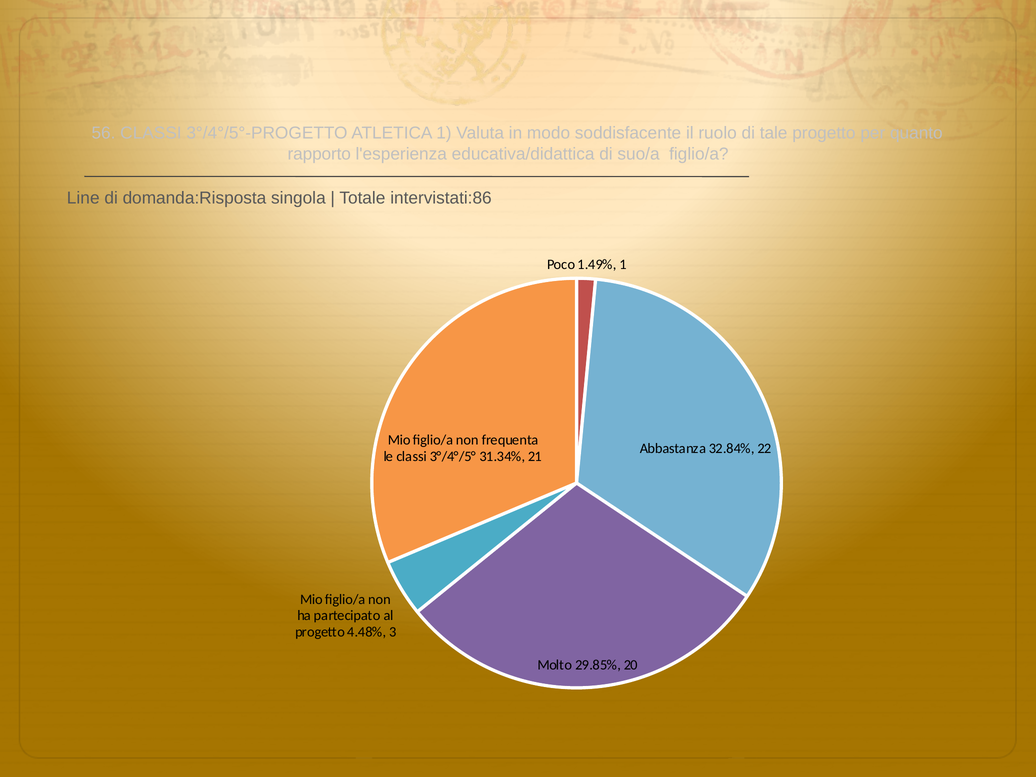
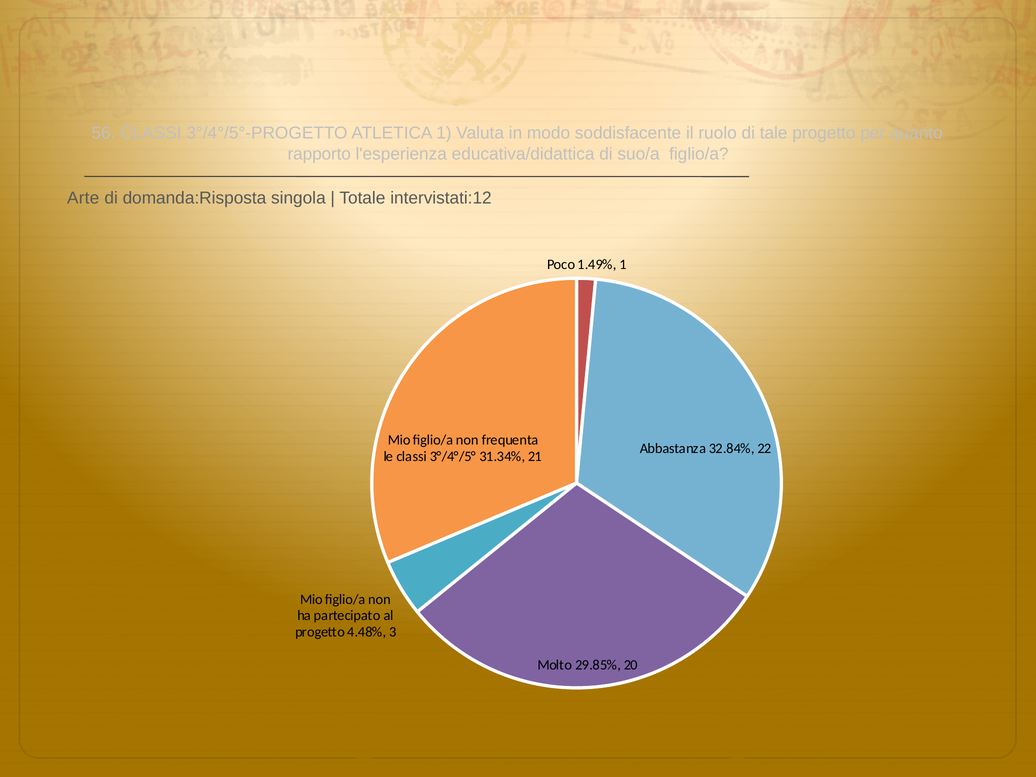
Line: Line -> Arte (83, 198)
intervistati:86: intervistati:86 -> intervistati:12 (441, 198)
